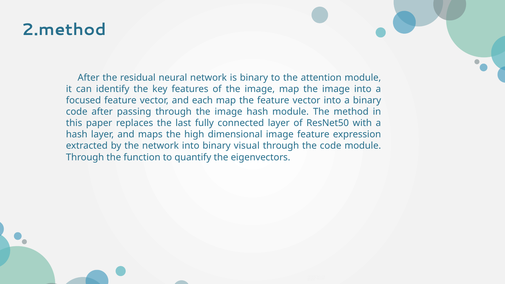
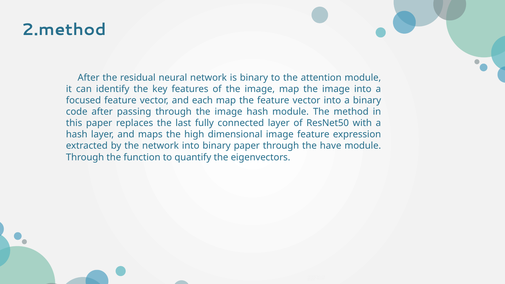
binary visual: visual -> paper (247, 146)
the code: code -> have (331, 146)
